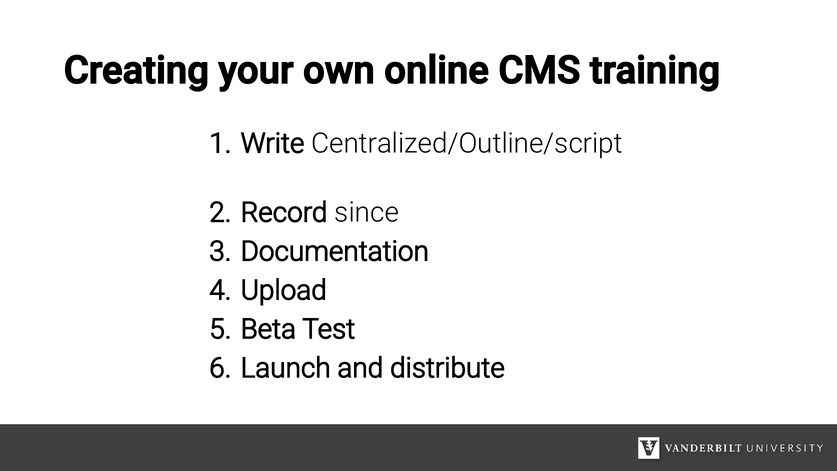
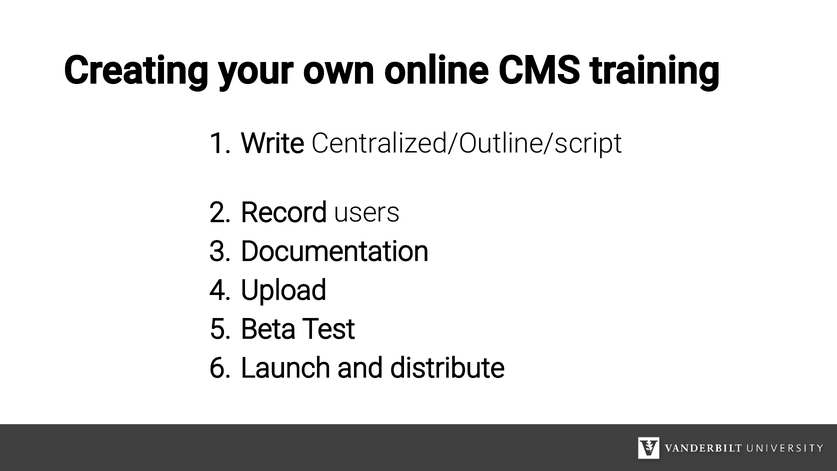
since: since -> users (367, 212)
